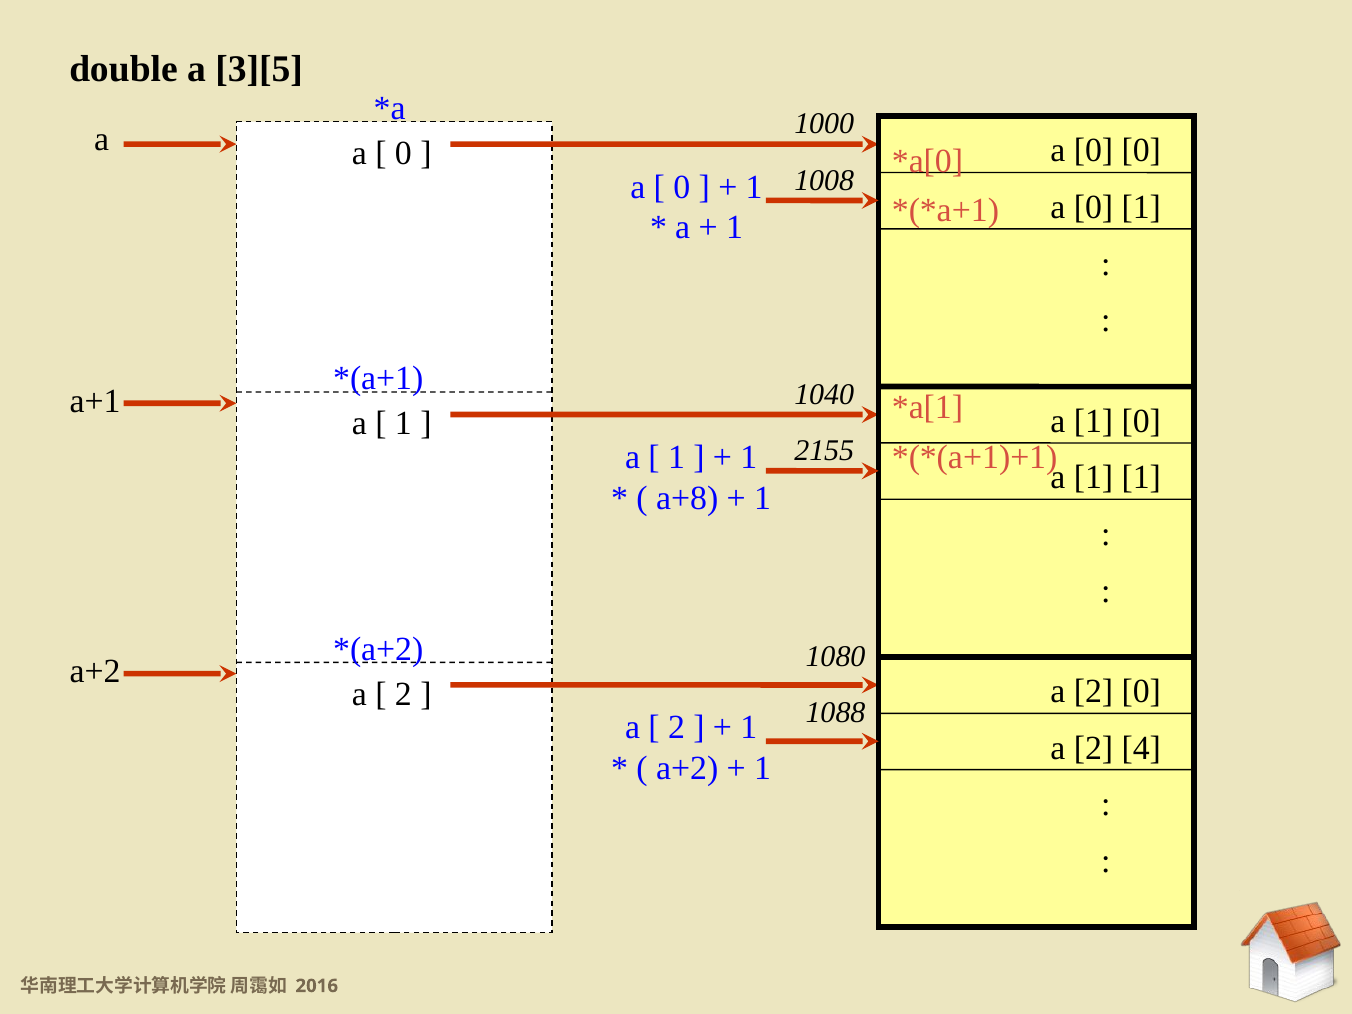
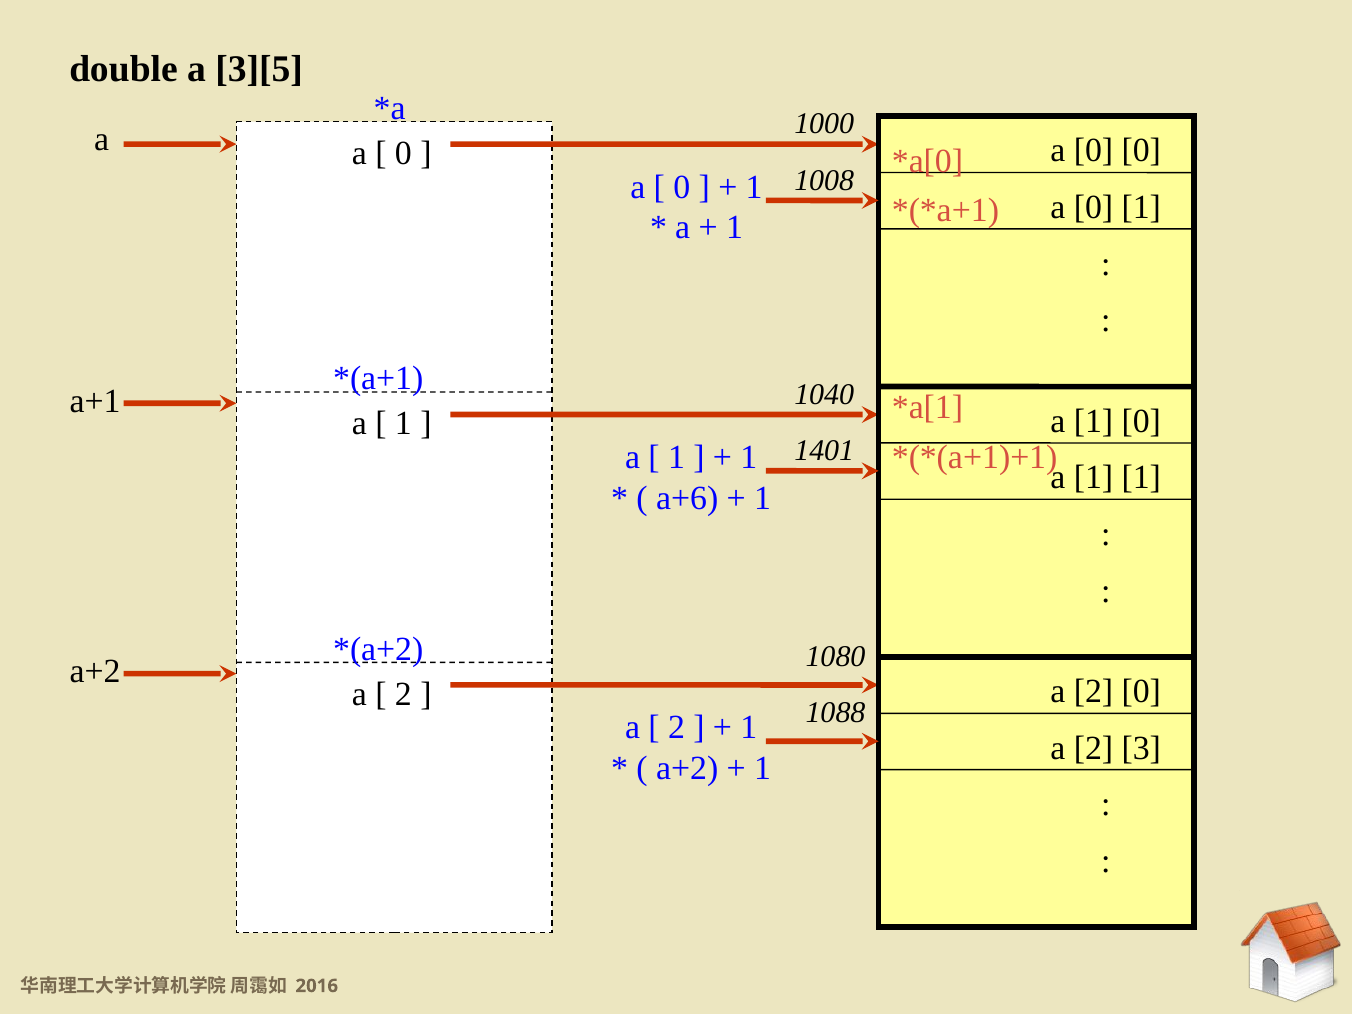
2155: 2155 -> 1401 (824, 451)
a+8: a+8 -> a+6 (687, 498)
4: 4 -> 3 (1141, 748)
